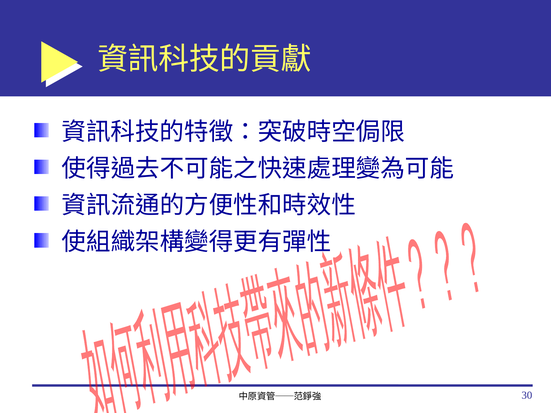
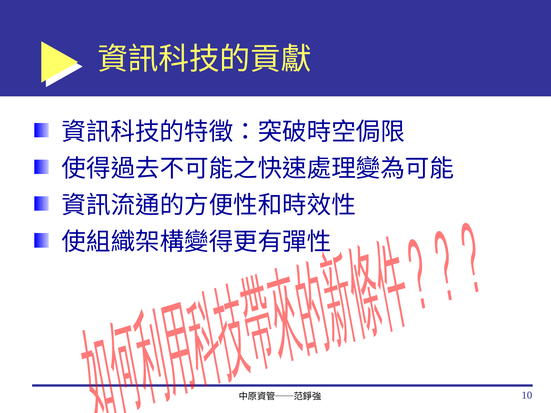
30: 30 -> 10 (527, 396)
